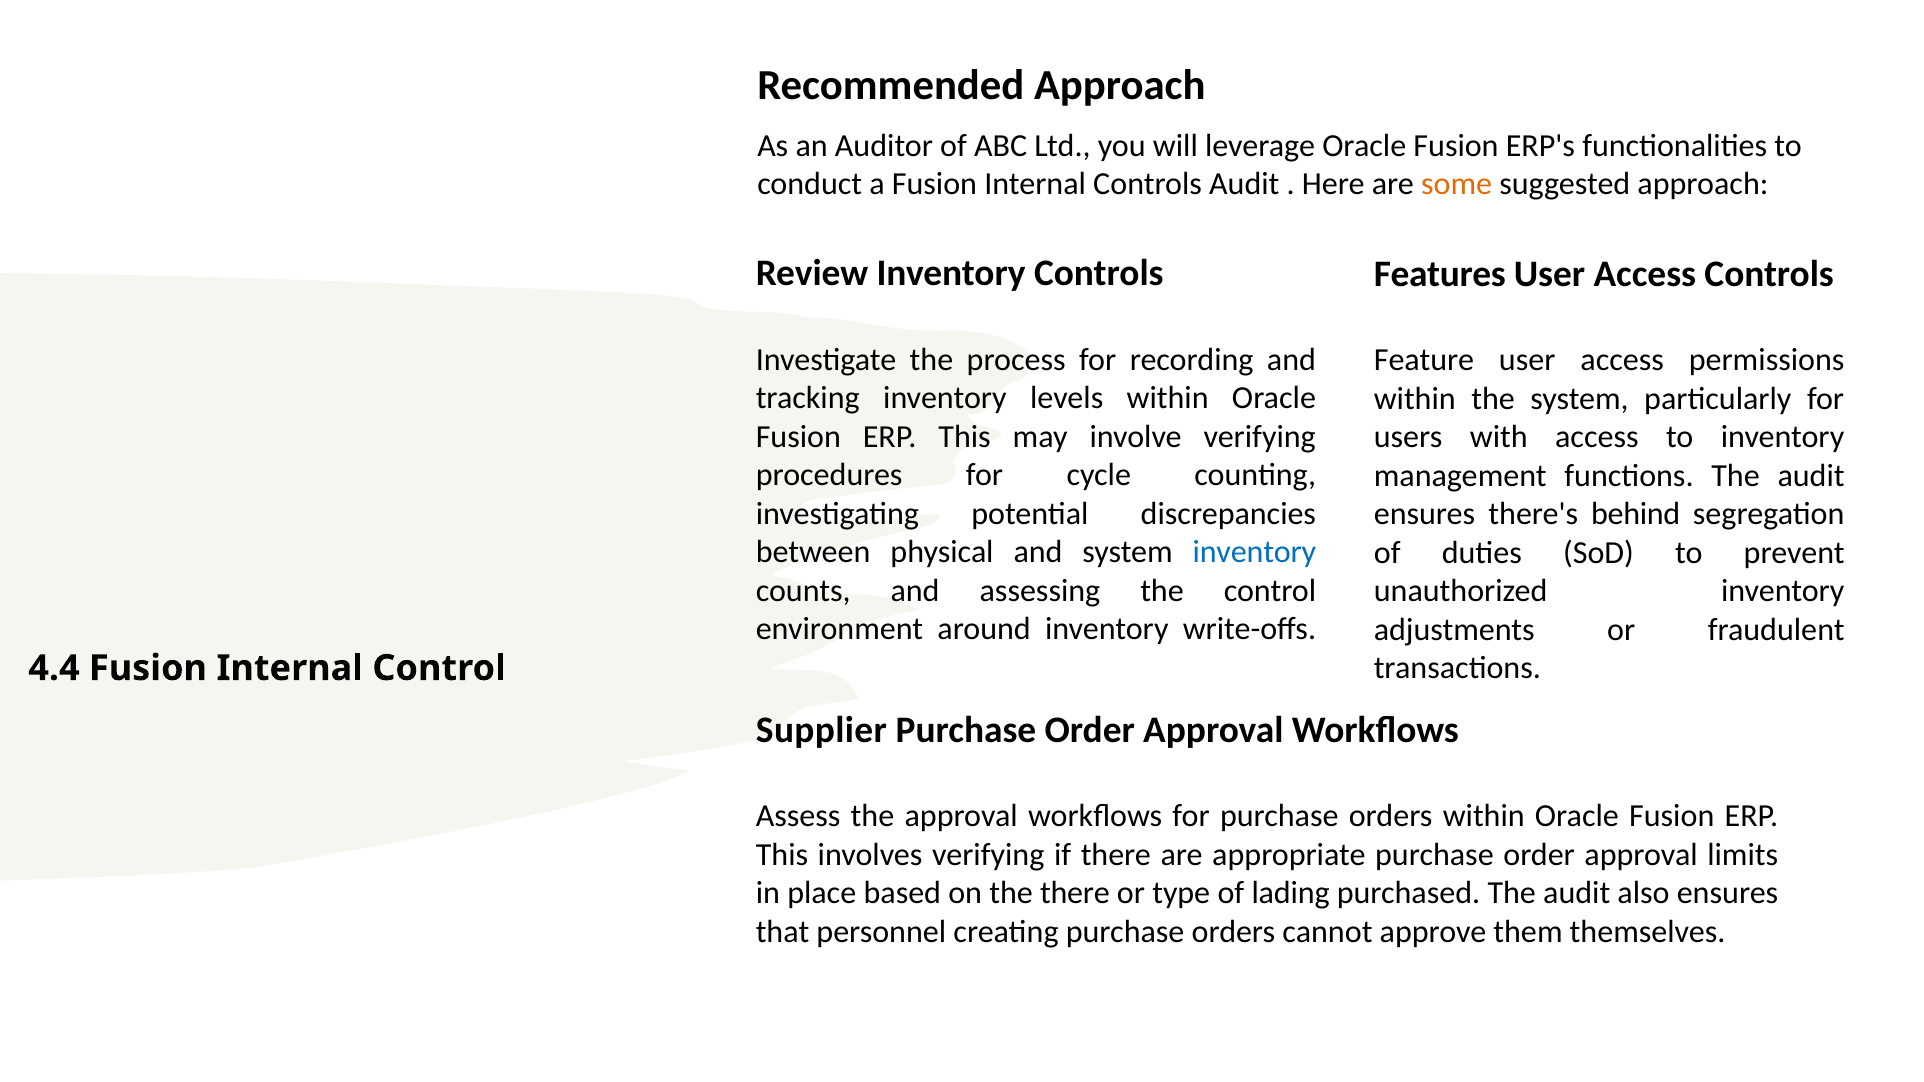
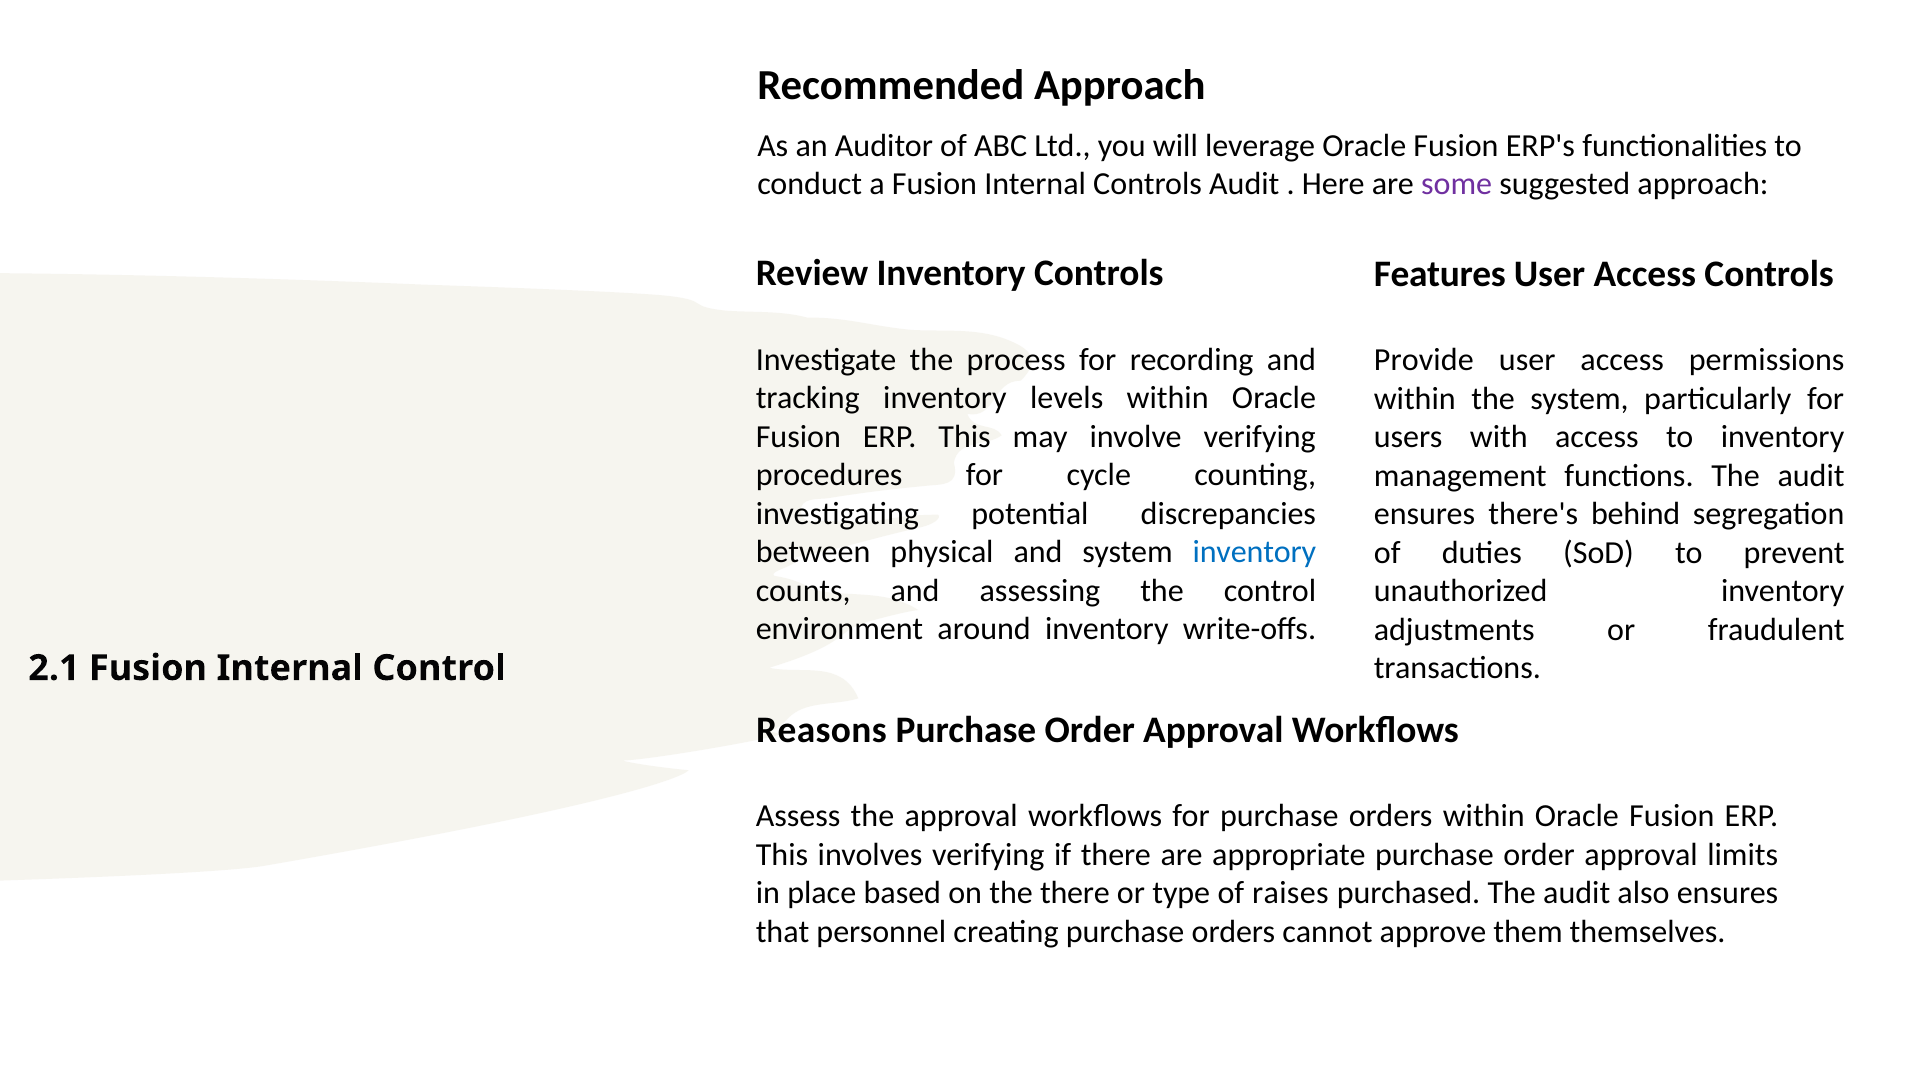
some colour: orange -> purple (1457, 184)
Feature: Feature -> Provide (1424, 360)
4.4: 4.4 -> 2.1 (54, 668)
Supplier: Supplier -> Reasons (821, 730)
lading: lading -> raises (1290, 894)
